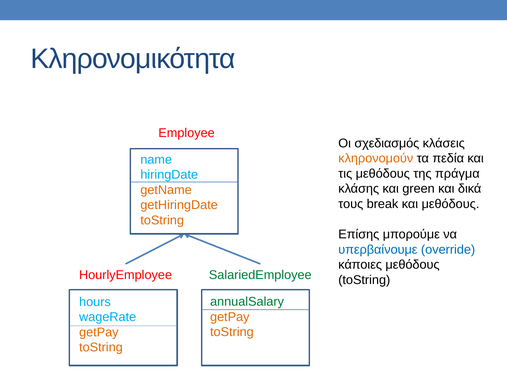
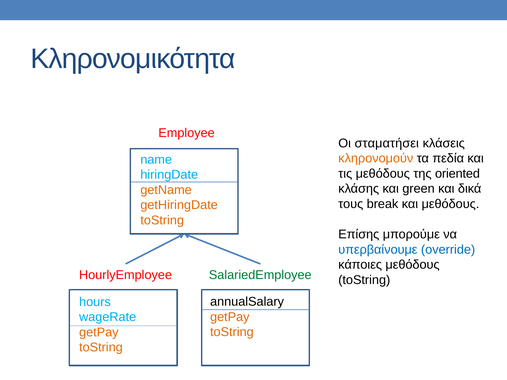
σχεδιασμός: σχεδιασμός -> σταματήσει (387, 143)
πράγμα: πράγμα -> oriented (457, 174)
annualSalary colour: green -> black (247, 302)
